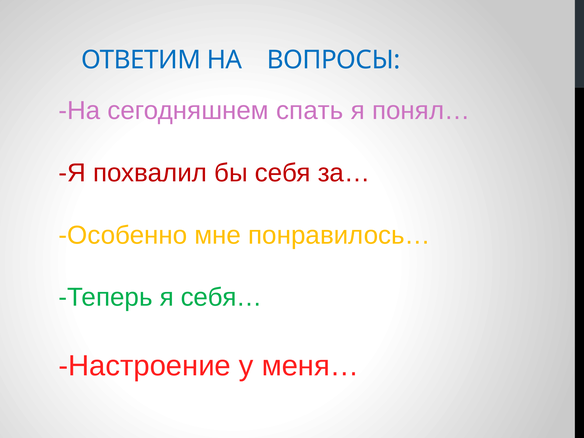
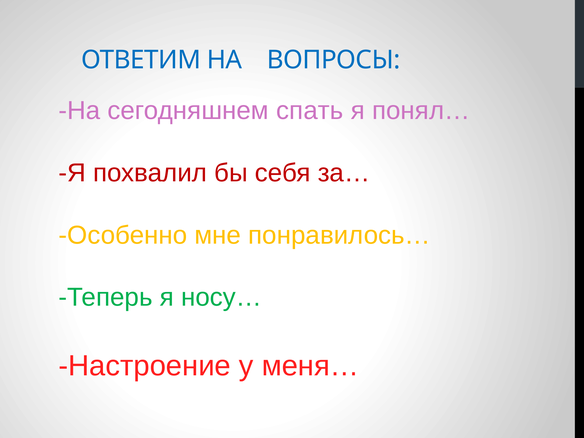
себя…: себя… -> носу… (221, 297)
